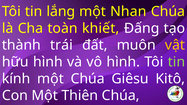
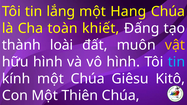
Nhan: Nhan -> Hang (128, 11)
trái: trái -> loài (62, 45)
tin colour: light green -> light blue (176, 62)
